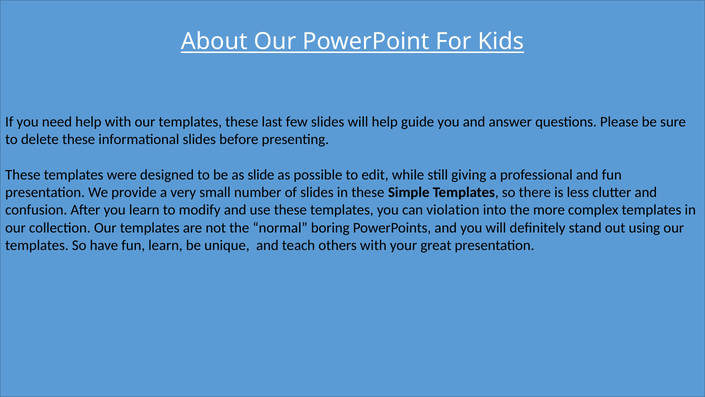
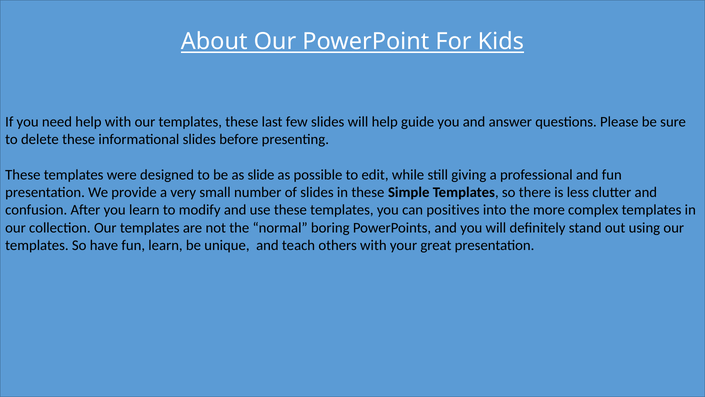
violation: violation -> positives (453, 210)
